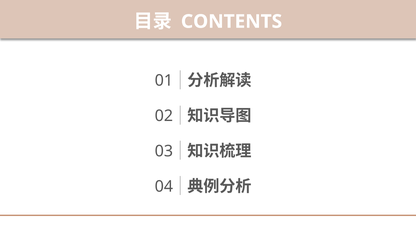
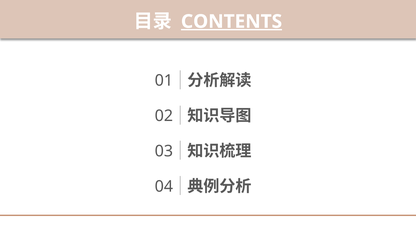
CONTENTS underline: none -> present (232, 22)
